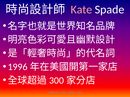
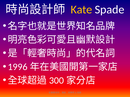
Kate colour: pink -> yellow (81, 10)
